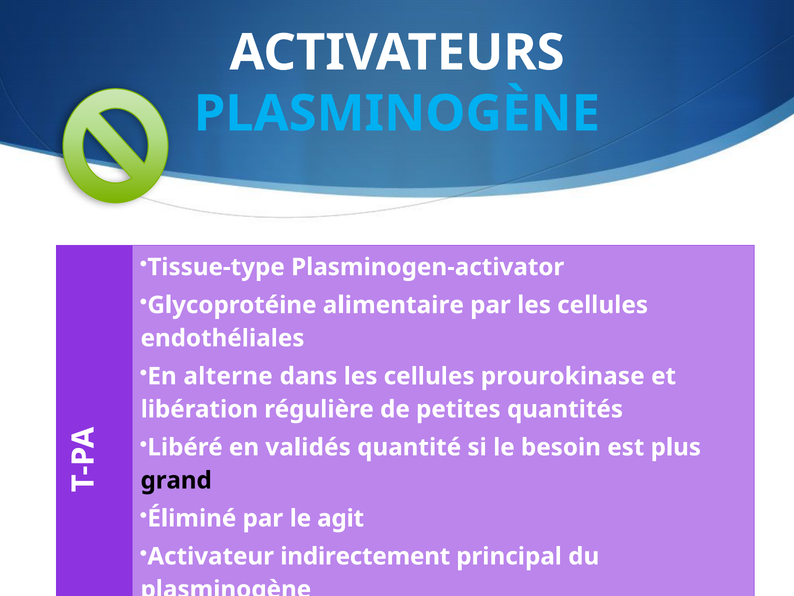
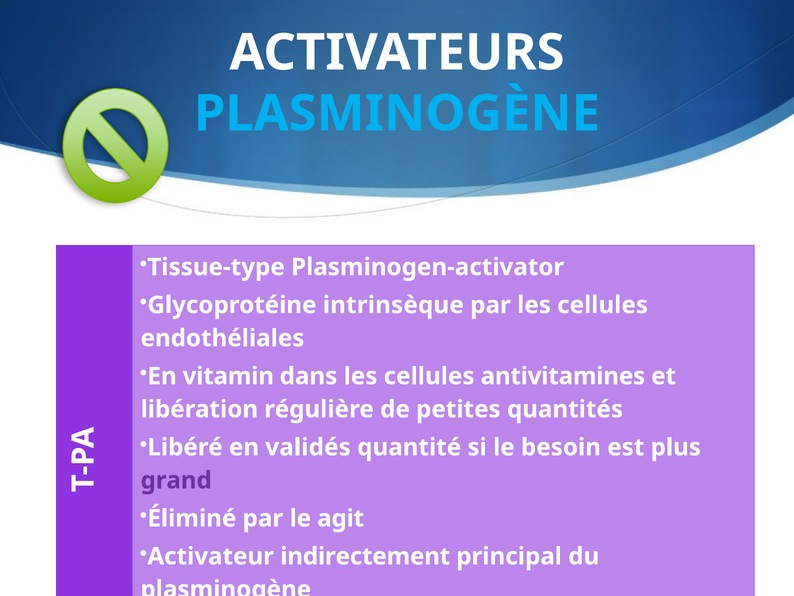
alimentaire: alimentaire -> intrinsèque (393, 305)
alterne: alterne -> vitamin (228, 376)
prourokinase: prourokinase -> antivitamines (563, 376)
grand colour: black -> purple (176, 480)
